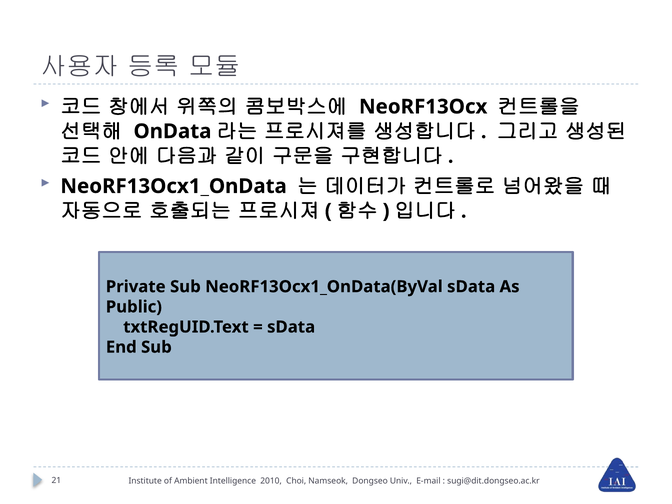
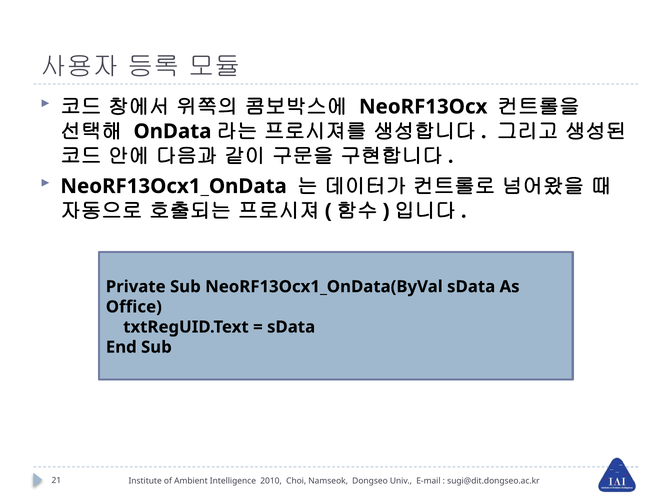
Public: Public -> Office (134, 307)
